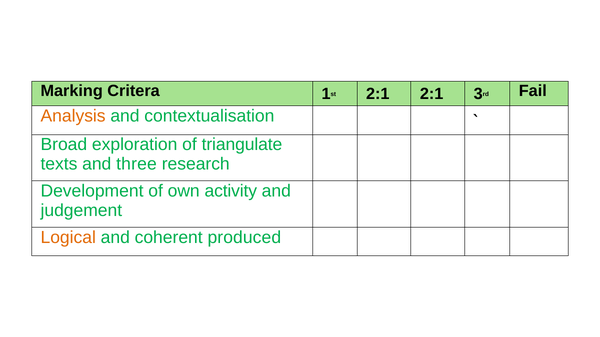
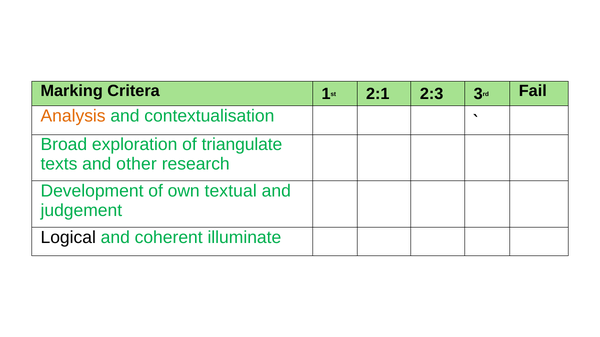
2:1 2:1: 2:1 -> 2:3 (432, 94)
three: three -> other (137, 164)
activity: activity -> textual (231, 191)
Logical colour: orange -> black (68, 238)
produced: produced -> illuminate (244, 238)
